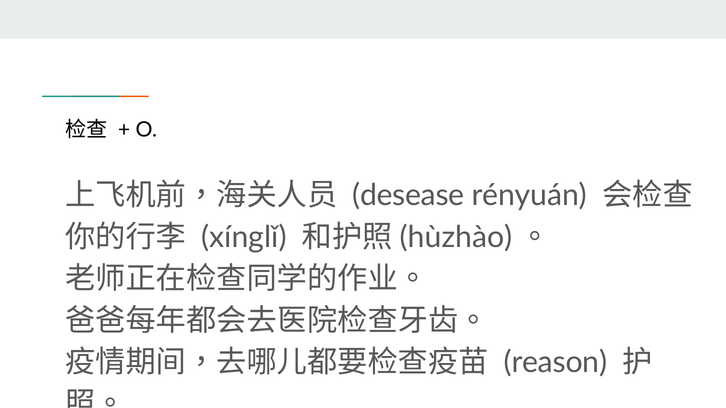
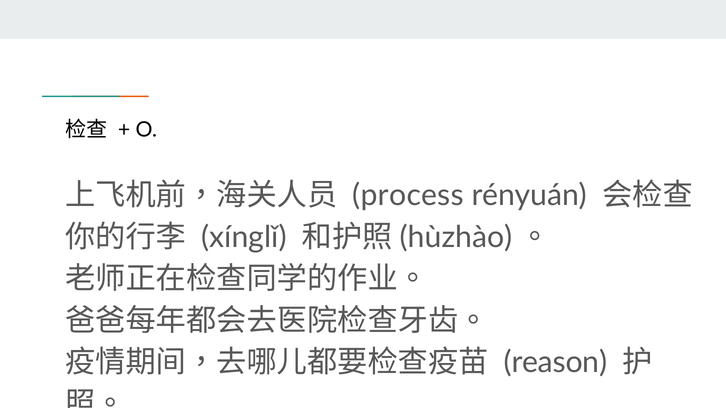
desease: desease -> process (408, 196)
